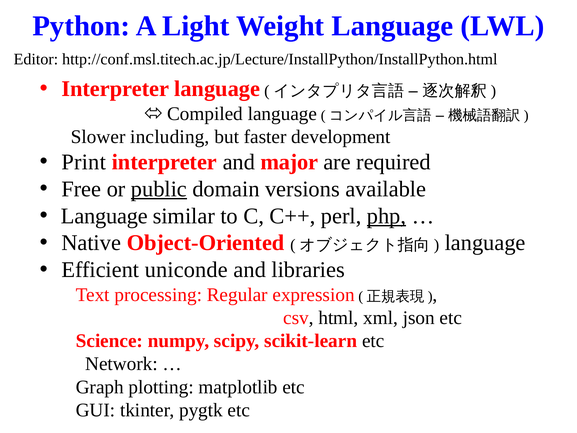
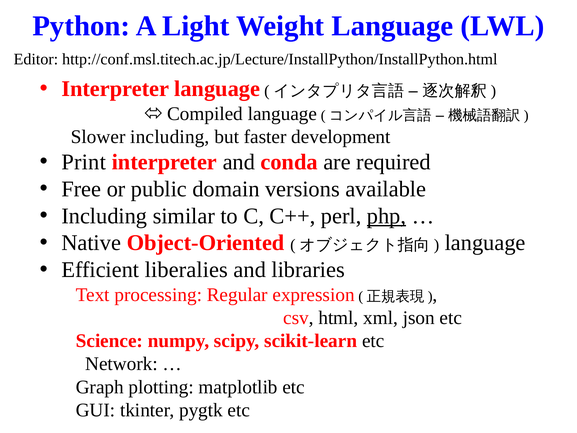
major: major -> conda (289, 162)
public underline: present -> none (159, 189)
Language: Language -> Including (104, 216)
uniconde: uniconde -> liberalies (186, 270)
